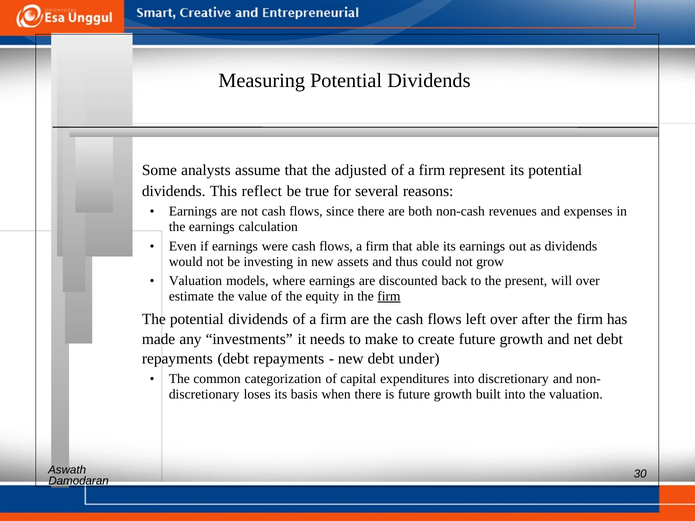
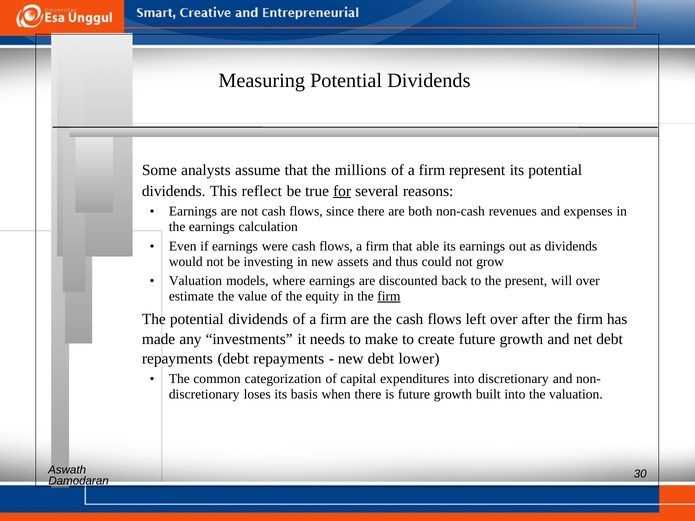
adjusted: adjusted -> millions (361, 170)
for underline: none -> present (342, 191)
under: under -> lower (419, 359)
